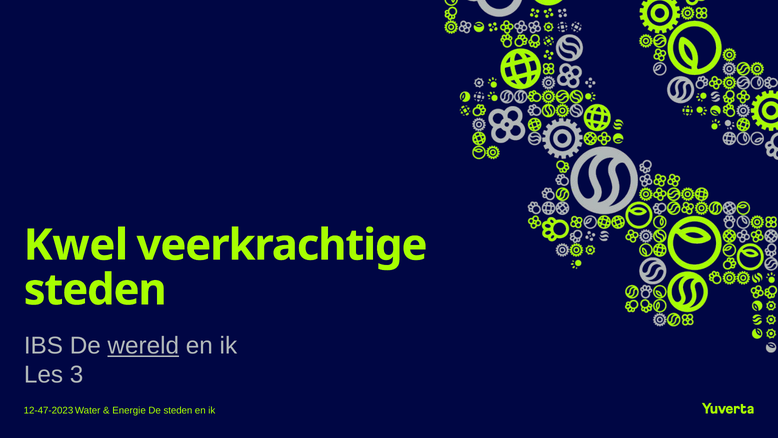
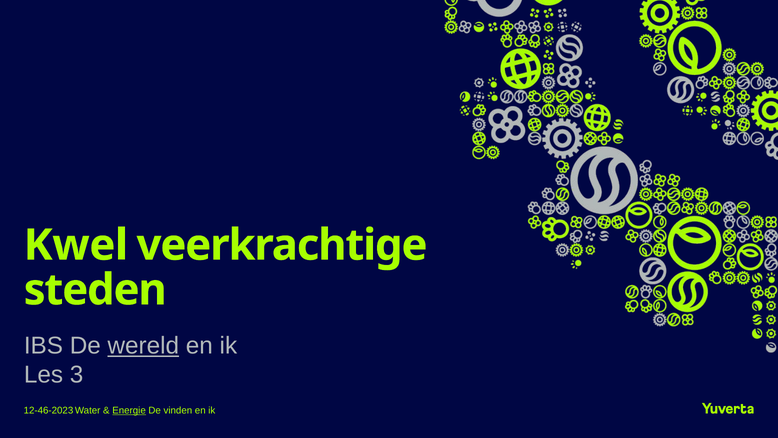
12-47-2023: 12-47-2023 -> 12-46-2023 (48, 410)
Energie underline: none -> present (129, 410)
De steden: steden -> vinden (178, 410)
